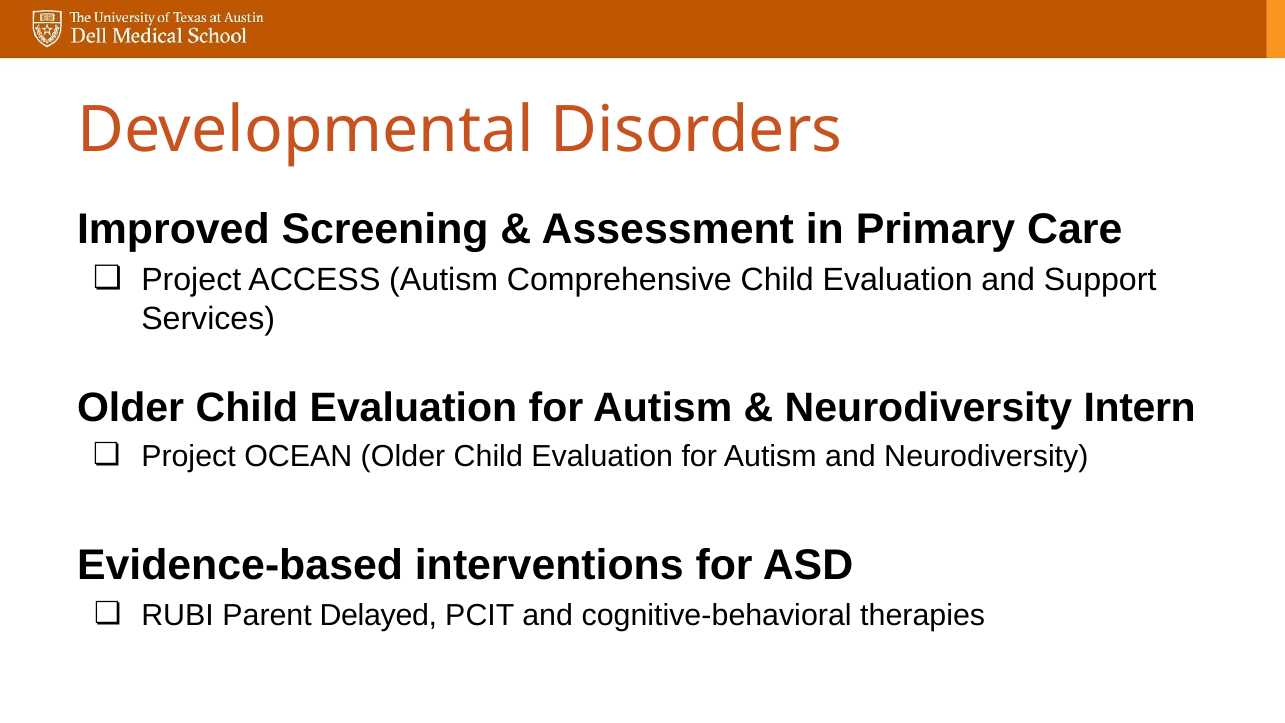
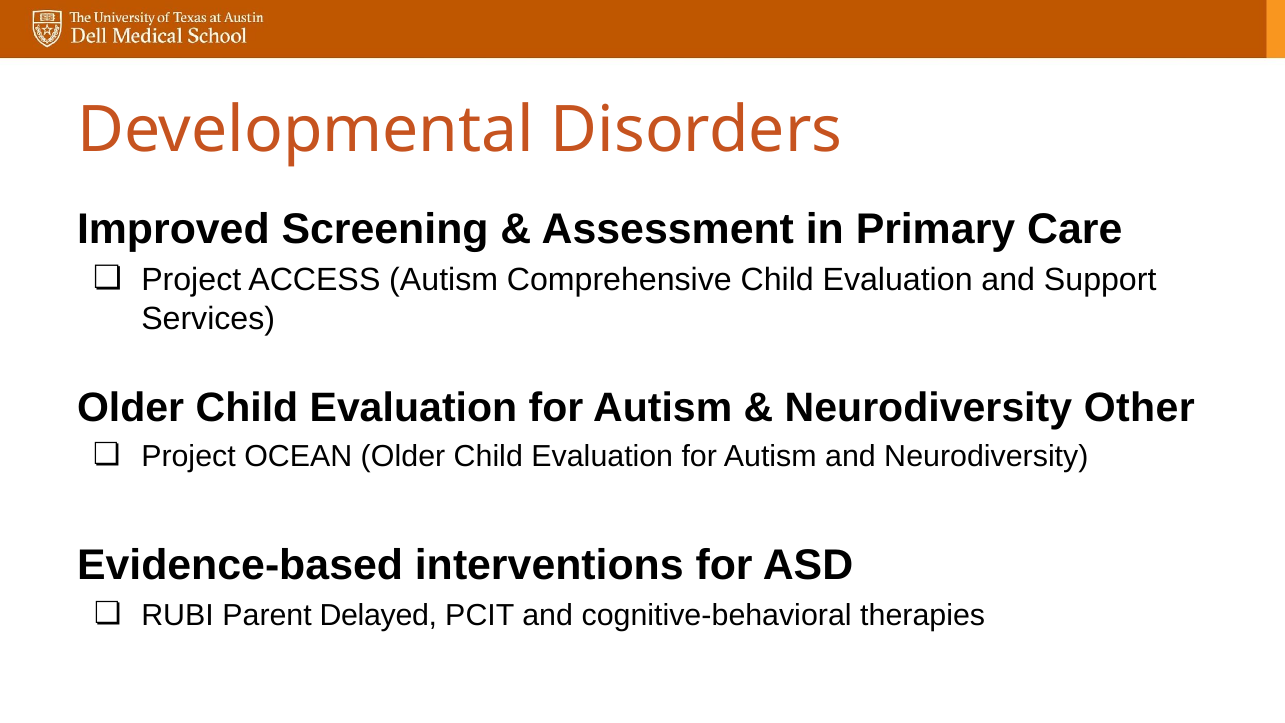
Intern: Intern -> Other (1139, 408)
